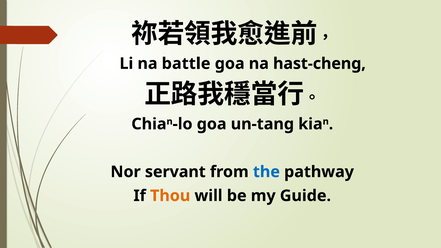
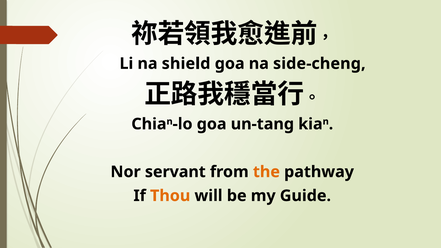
battle: battle -> shield (186, 64)
hast-cheng: hast-cheng -> side-cheng (319, 64)
the colour: blue -> orange (266, 172)
